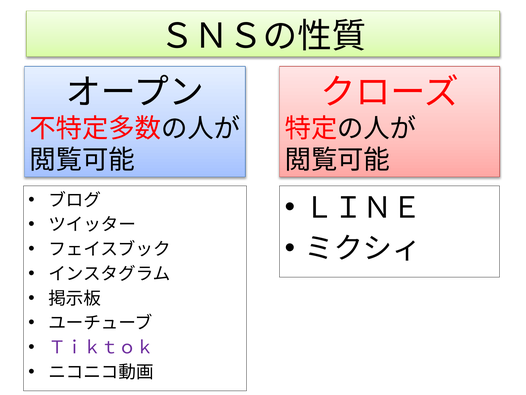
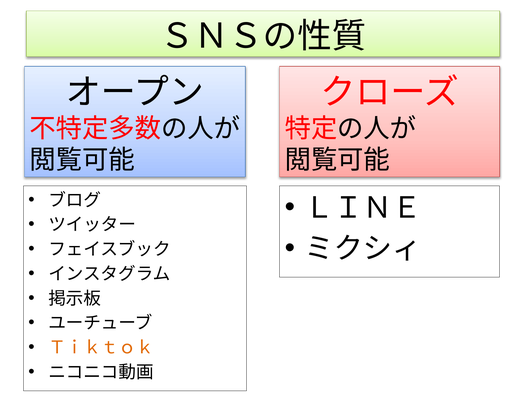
Ｔｉｋｔｏｋ colour: purple -> orange (101, 347)
